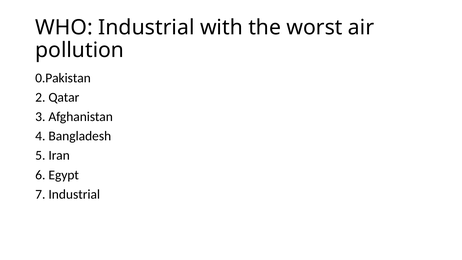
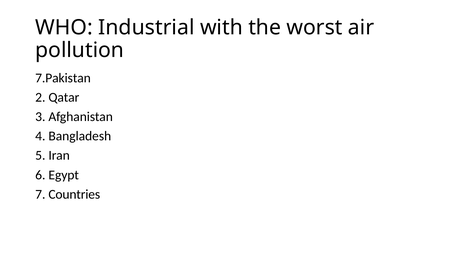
0.Pakistan: 0.Pakistan -> 7.Pakistan (63, 78)
7 Industrial: Industrial -> Countries (74, 194)
